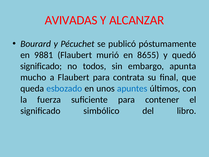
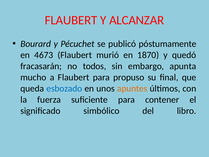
AVIVADAS: AVIVADAS -> FLAUBERT (71, 20)
9881: 9881 -> 4673 (44, 55)
8655: 8655 -> 1870 (148, 55)
significado: significado -> fracasarán (41, 66)
contrata: contrata -> propuso (129, 77)
apuntes colour: blue -> orange (132, 88)
